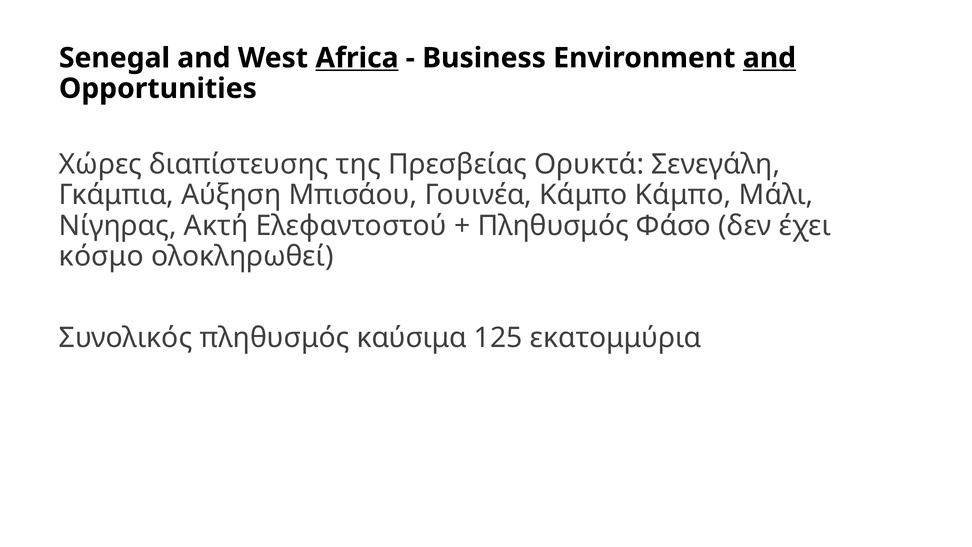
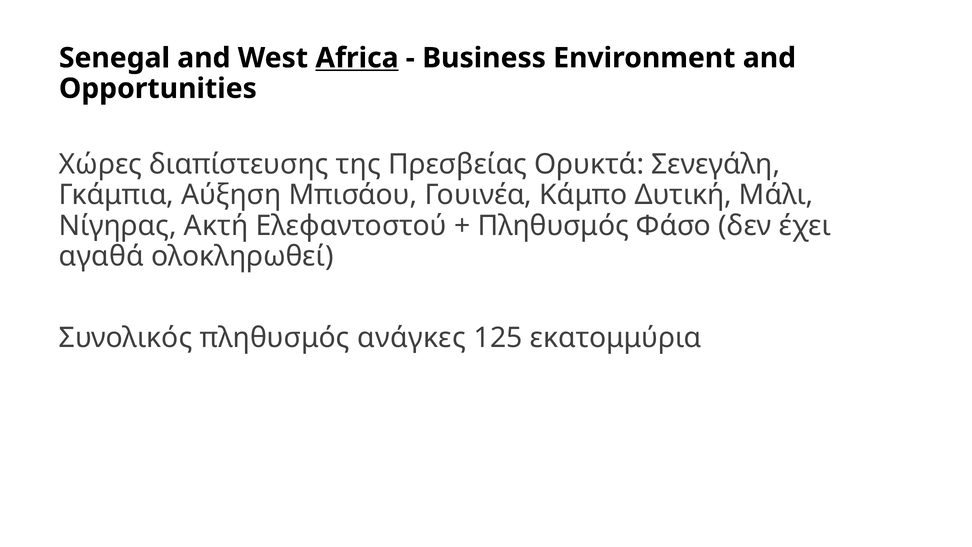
and underline: present -> none (769, 58)
Κάμπο Κάμπο: Κάμπο -> Δυτική (683, 195)
κόσμο: κόσμο -> αγαθά (101, 256)
καύσιμα: καύσιμα -> ανάγκες (412, 338)
